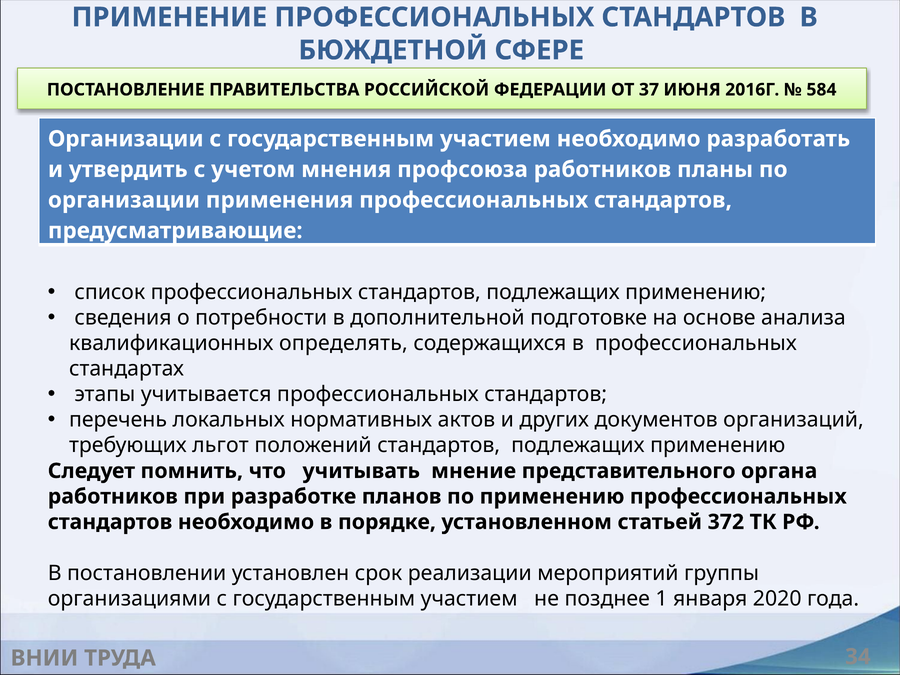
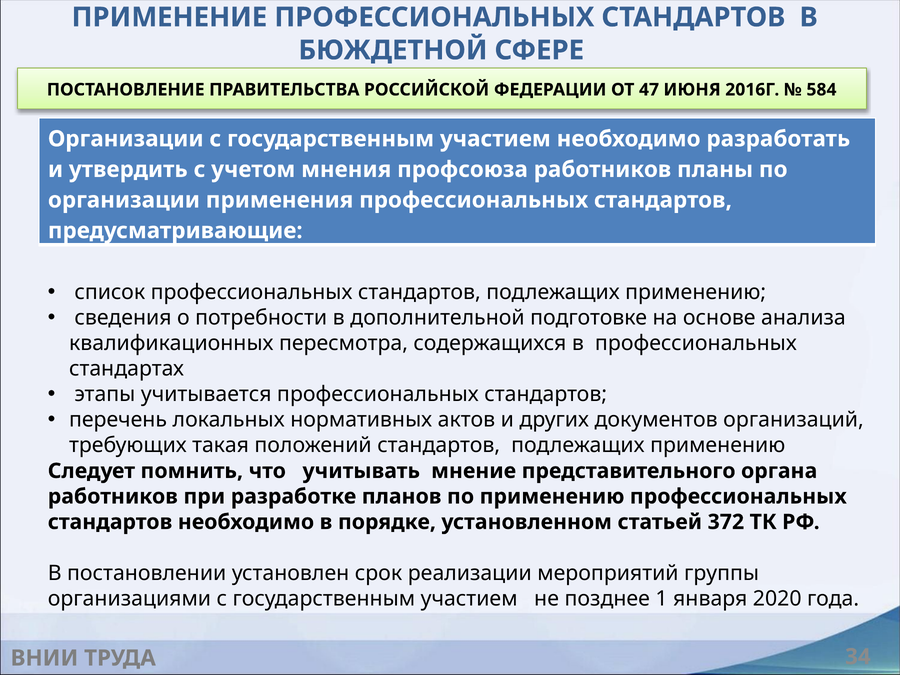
37: 37 -> 47 (649, 90)
определять: определять -> пересмотра (343, 343)
льгот: льгот -> такая (221, 445)
